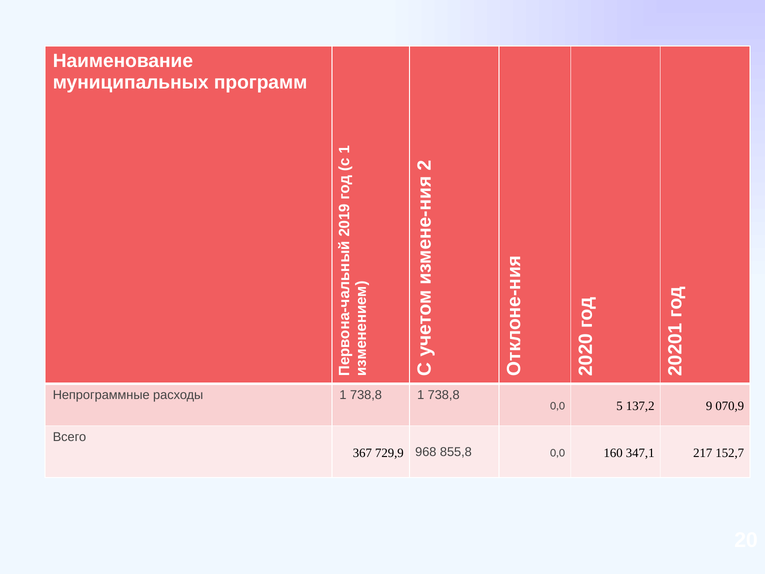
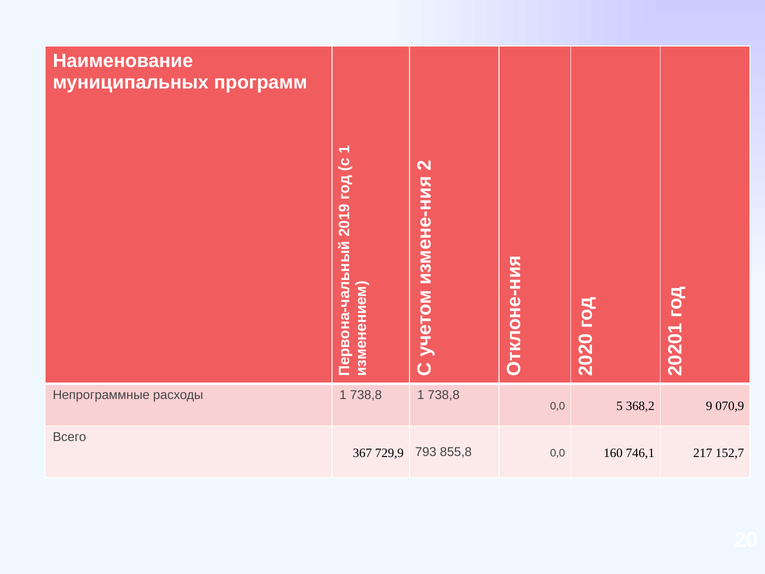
137,2: 137,2 -> 368,2 (640, 406)
968: 968 -> 793 (426, 452)
347,1: 347,1 -> 746,1 (640, 453)
